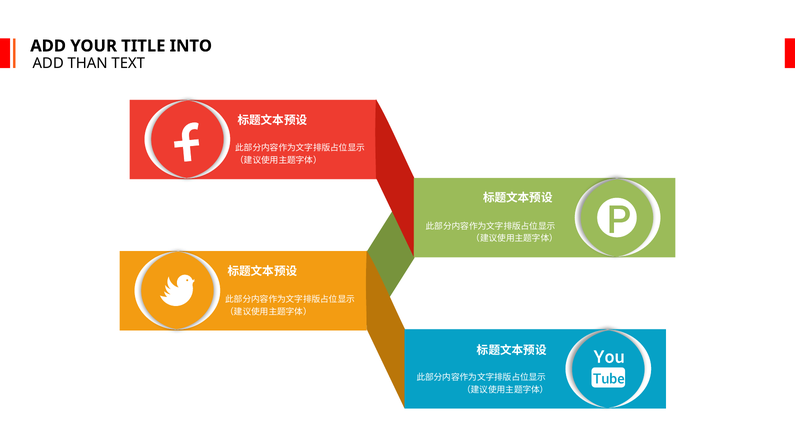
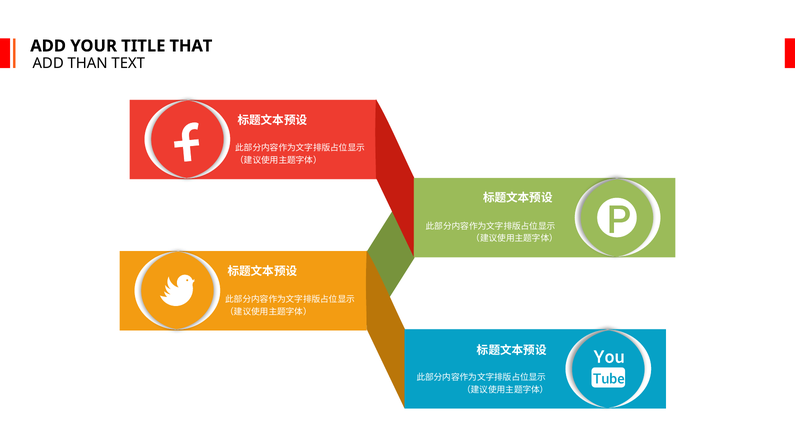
INTO: INTO -> THAT (191, 46)
